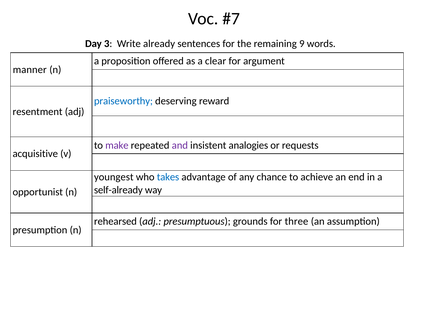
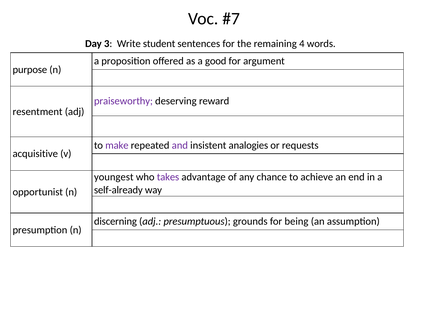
already: already -> student (159, 44)
9: 9 -> 4 (302, 44)
clear: clear -> good (216, 61)
manner: manner -> purpose (30, 70)
praiseworthy colour: blue -> purple (123, 101)
takes colour: blue -> purple (168, 177)
rehearsed: rehearsed -> discerning (115, 221)
three: three -> being (296, 221)
